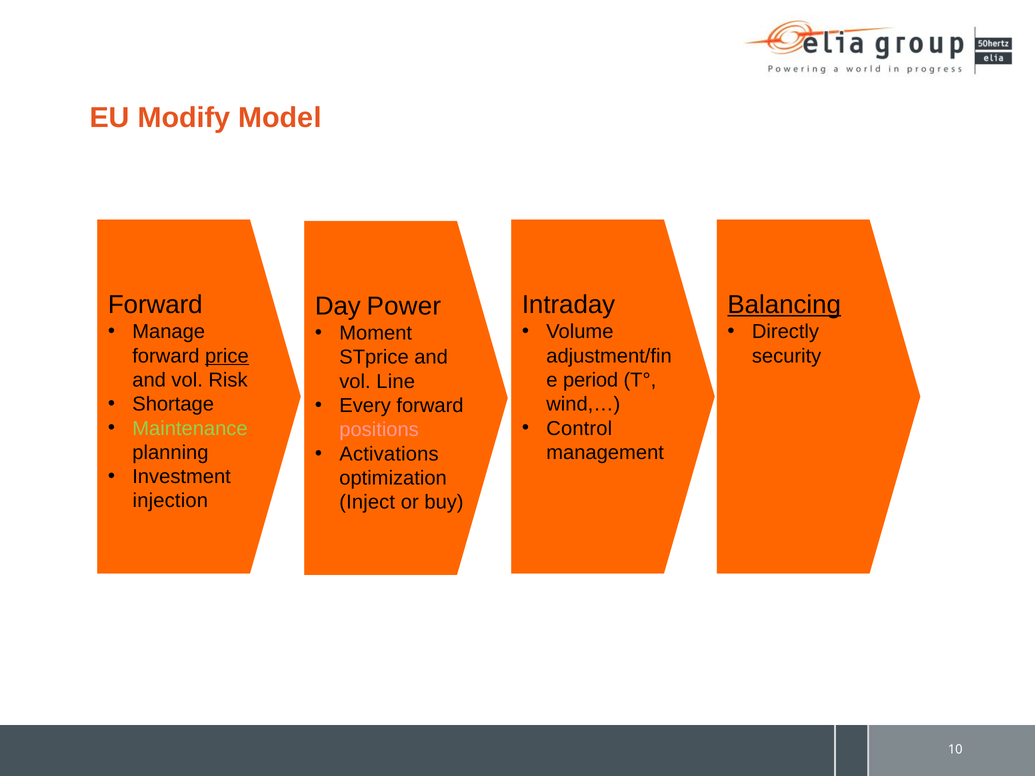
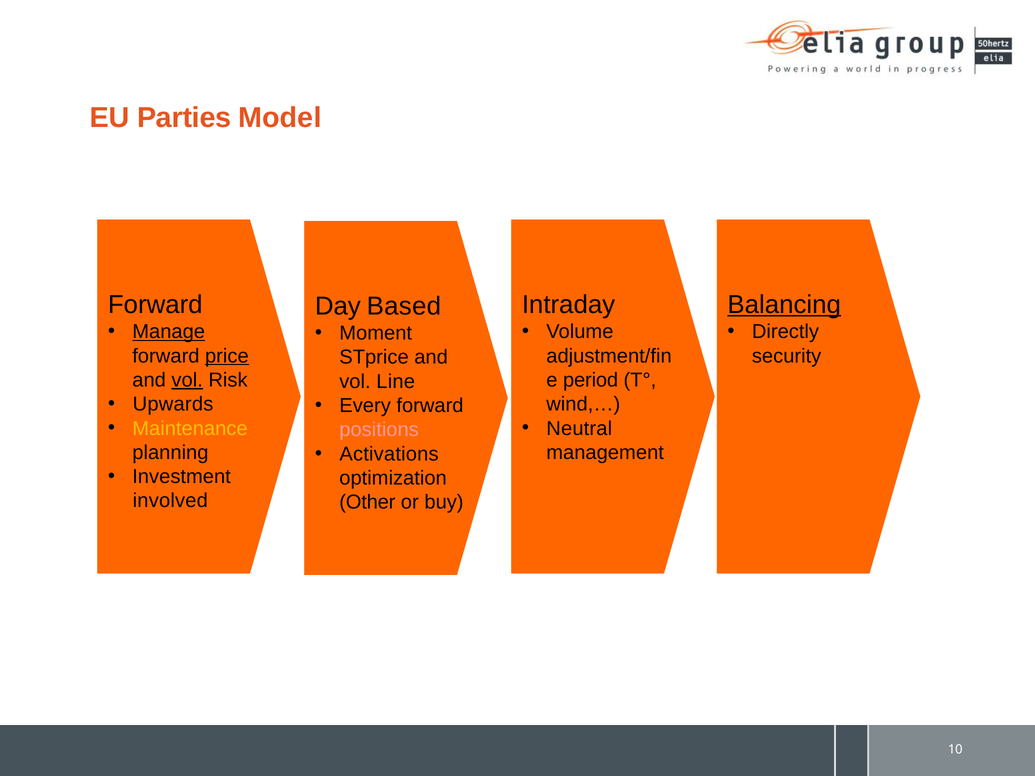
Modify: Modify -> Parties (184, 118)
Power: Power -> Based (404, 306)
Manage underline: none -> present (169, 332)
vol underline: none -> present (187, 380)
Shortage: Shortage -> Upwards (173, 404)
Maintenance colour: light green -> yellow (190, 429)
Control: Control -> Neutral (579, 429)
injection: injection -> involved (170, 501)
Inject: Inject -> Other (367, 502)
